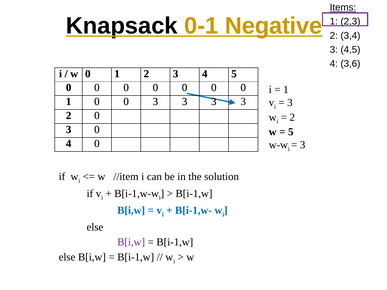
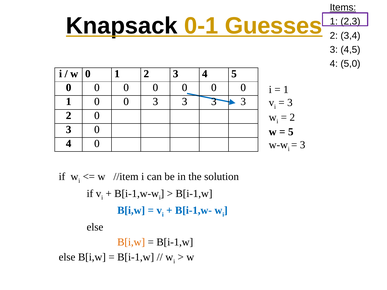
Negative: Negative -> Guesses (274, 26)
3,6: 3,6 -> 5,0 (350, 64)
B[i,w colour: purple -> orange (131, 242)
